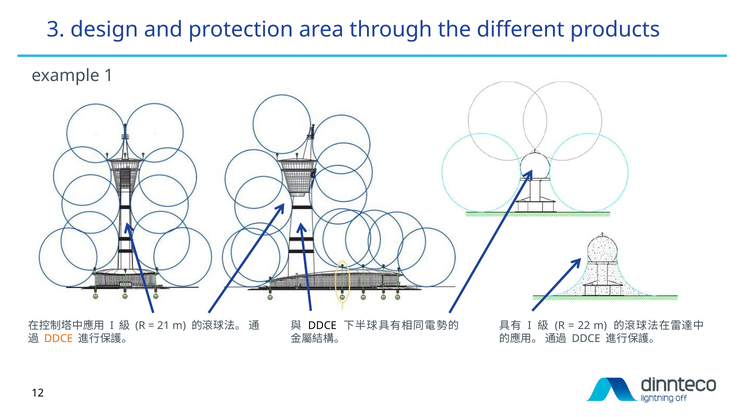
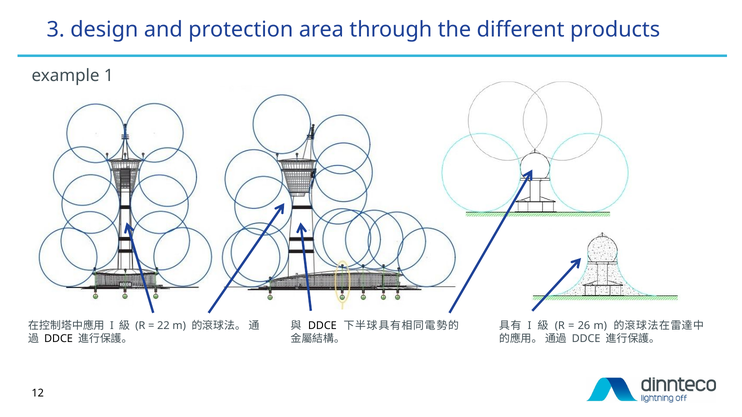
21: 21 -> 22 (163, 326)
22: 22 -> 26 (584, 326)
DDCE colour: orange -> black (59, 339)
